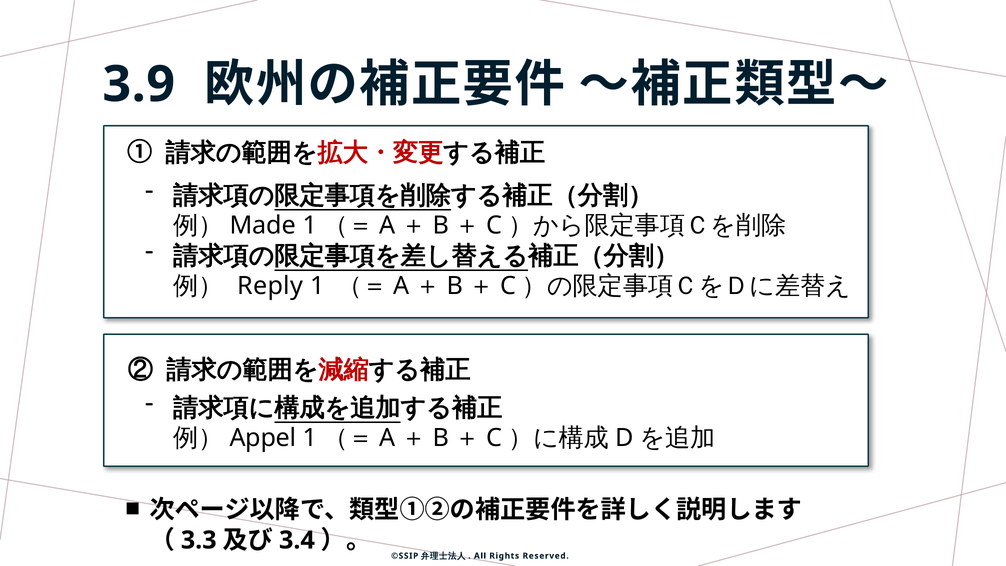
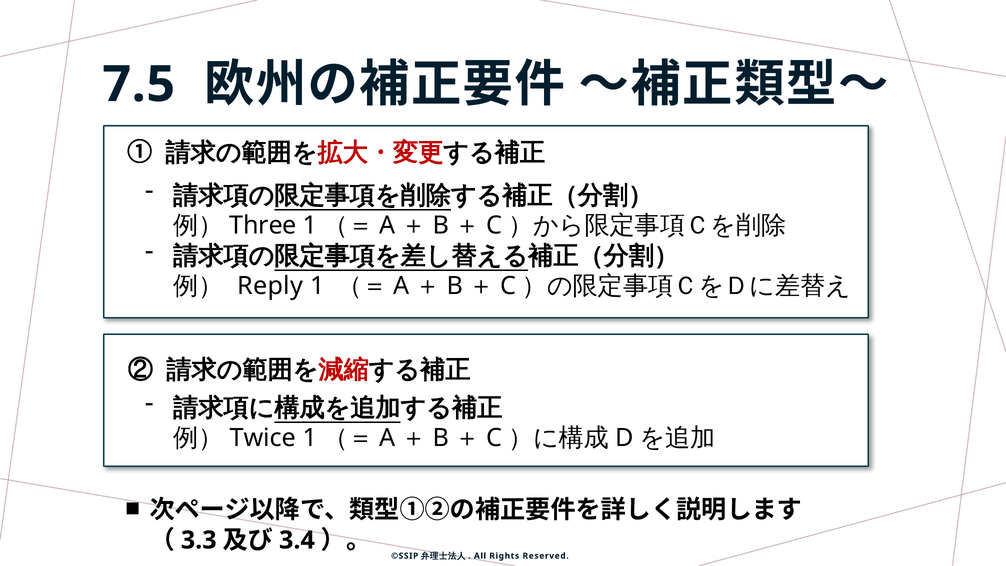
3.9: 3.9 -> 7.5 (139, 84)
Made: Made -> Three (263, 225)
Appel: Appel -> Twice (263, 438)
